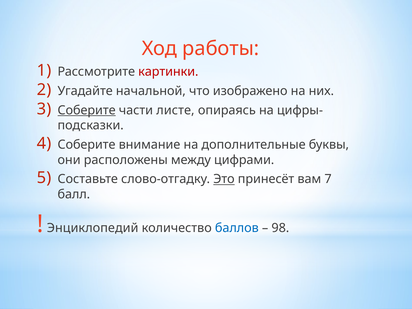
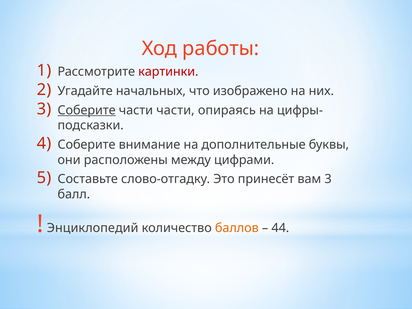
начальной: начальной -> начальных (151, 91)
части листе: листе -> части (175, 110)
Это underline: present -> none (224, 179)
вам 7: 7 -> 3 (328, 179)
баллов colour: blue -> orange (237, 228)
98: 98 -> 44 (280, 228)
